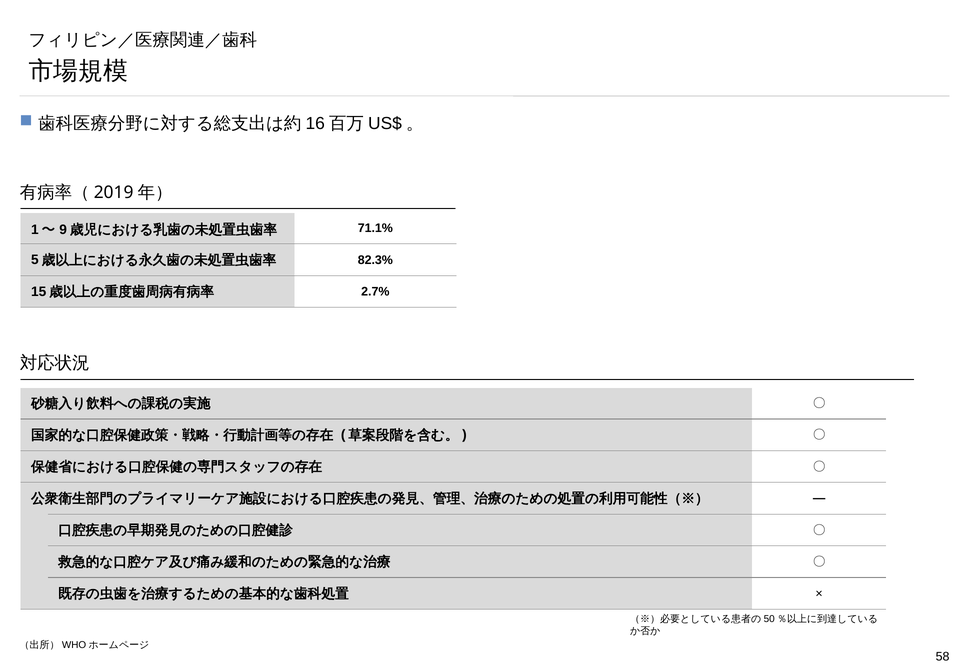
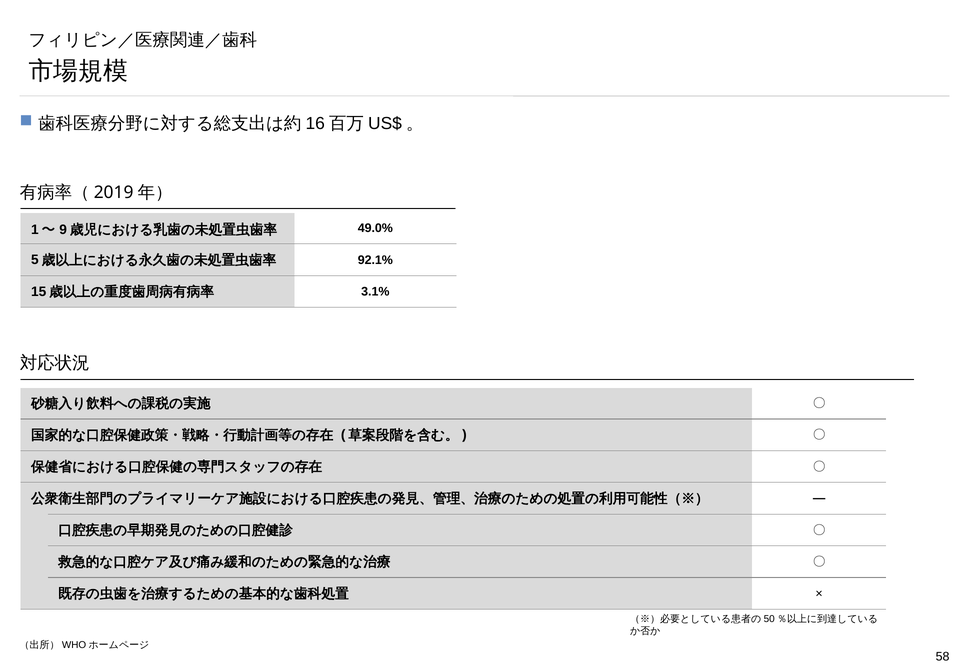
71.1%: 71.1% -> 49.0% (375, 228)
82.3%: 82.3% -> 92.1% (375, 260)
2.7%: 2.7% -> 3.1% (375, 292)
